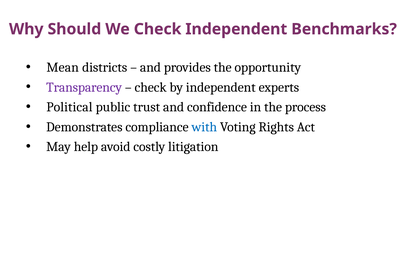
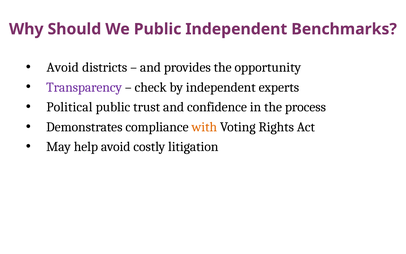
We Check: Check -> Public (158, 29)
Mean: Mean -> Avoid (63, 67)
with colour: blue -> orange (204, 127)
